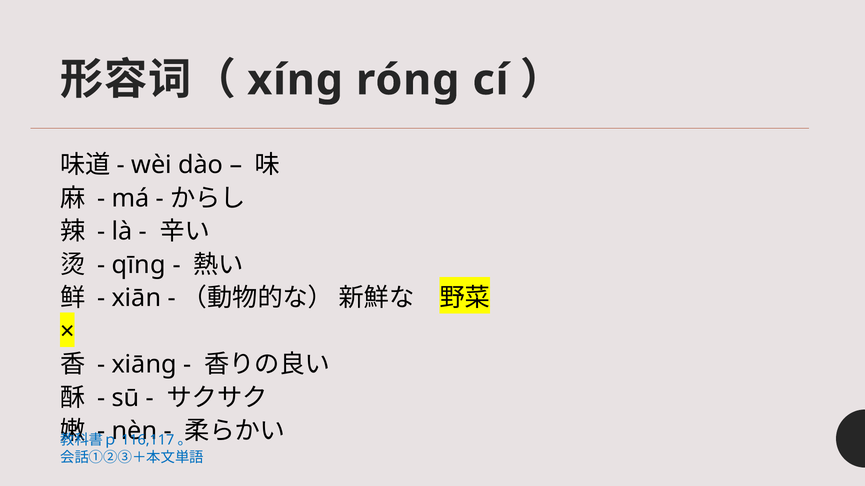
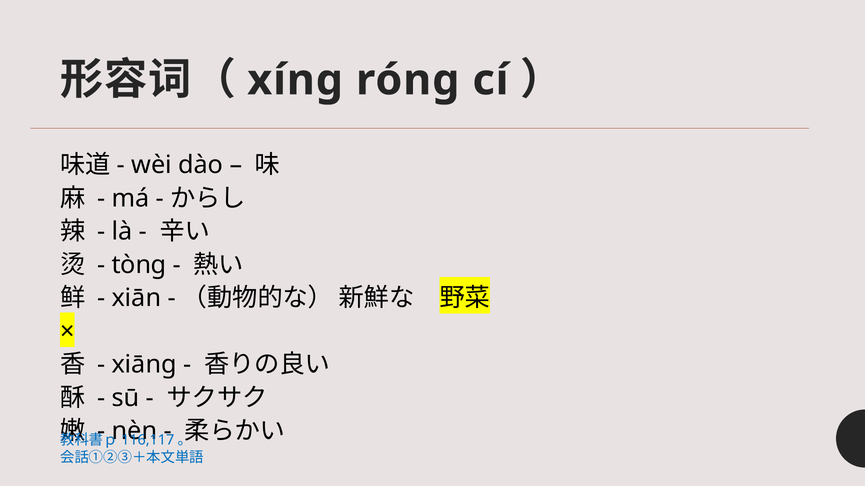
qīng: qīng -> tòng (139, 265)
